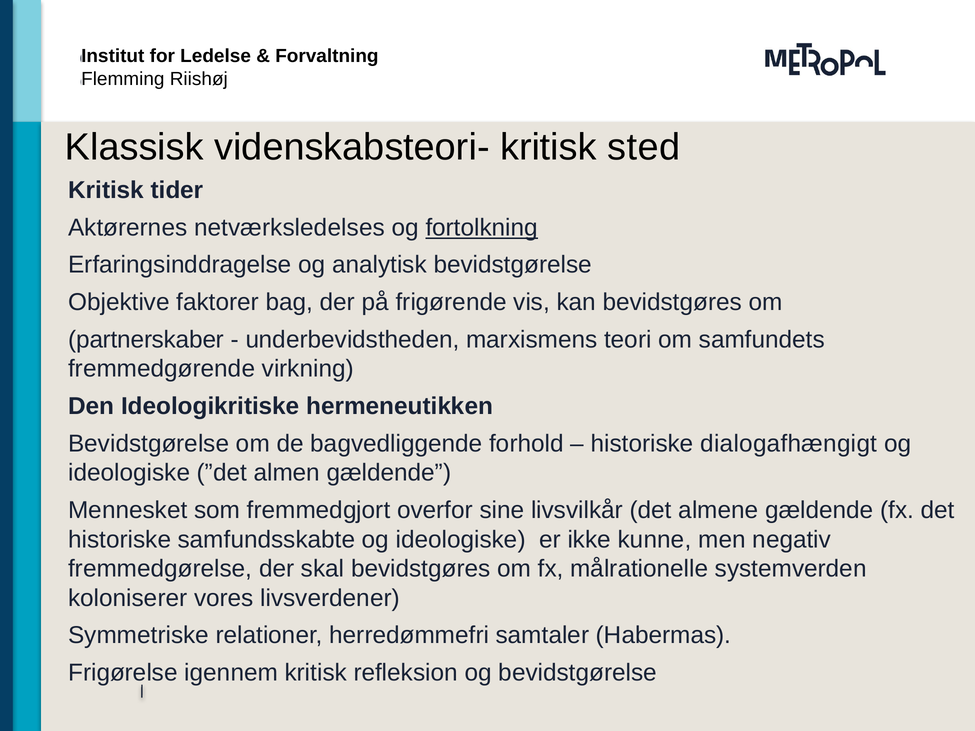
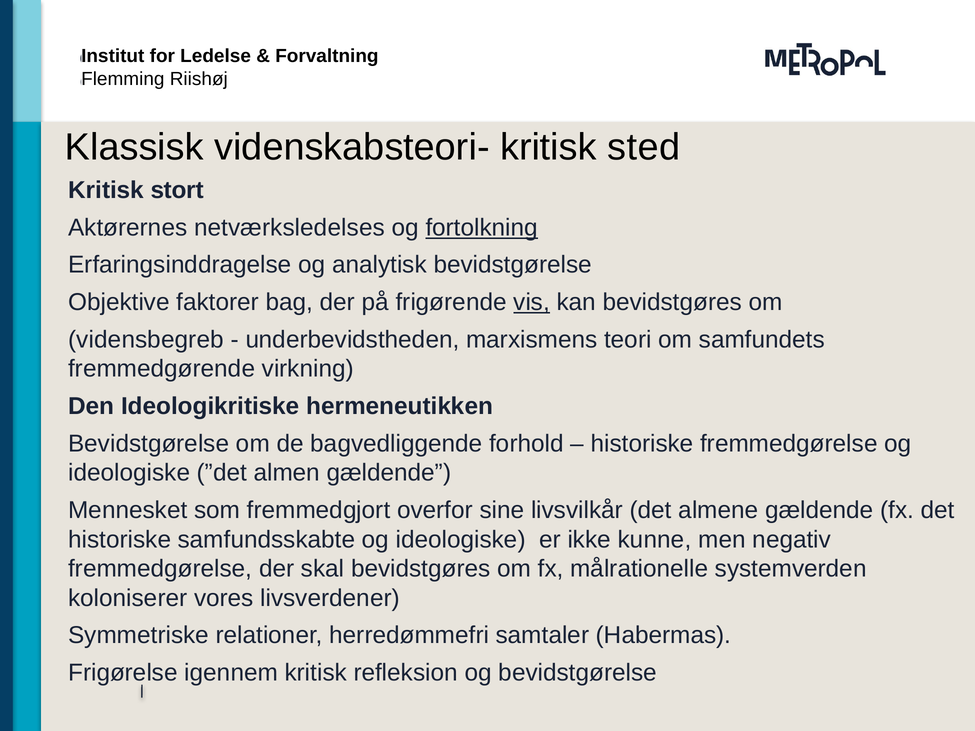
tider: tider -> stort (177, 190)
vis underline: none -> present (532, 302)
partnerskaber: partnerskaber -> vidensbegreb (146, 340)
historiske dialogafhængigt: dialogafhængigt -> fremmedgørelse (789, 444)
